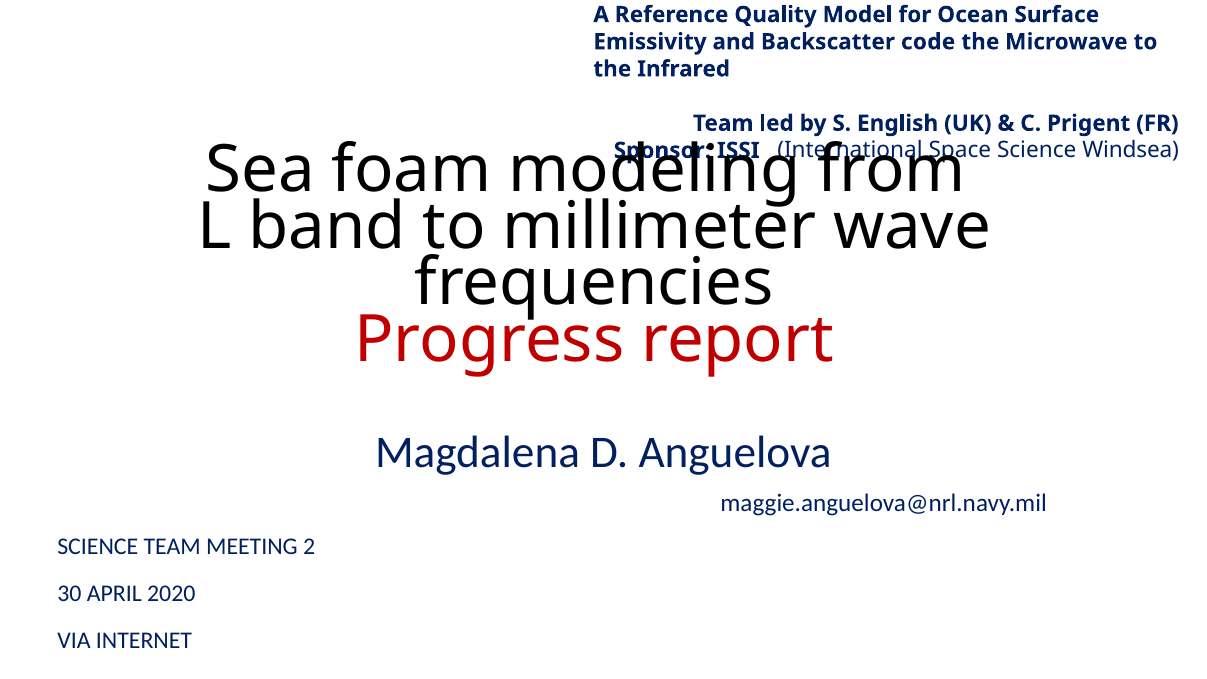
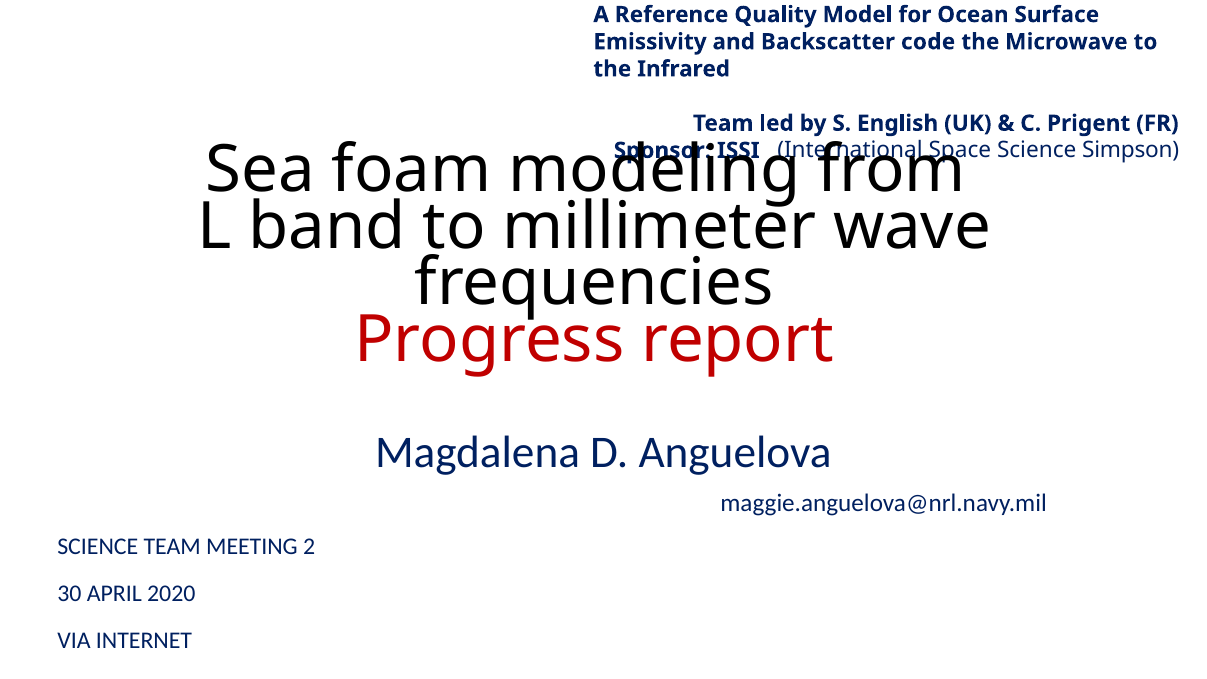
Windsea: Windsea -> Simpson (1131, 150)
